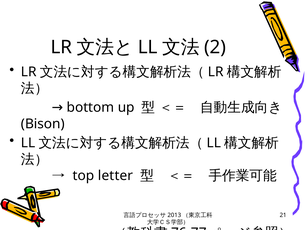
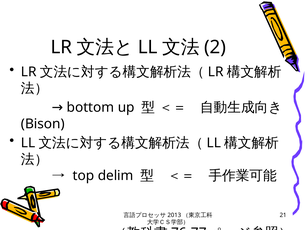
letter: letter -> delim (116, 176)
